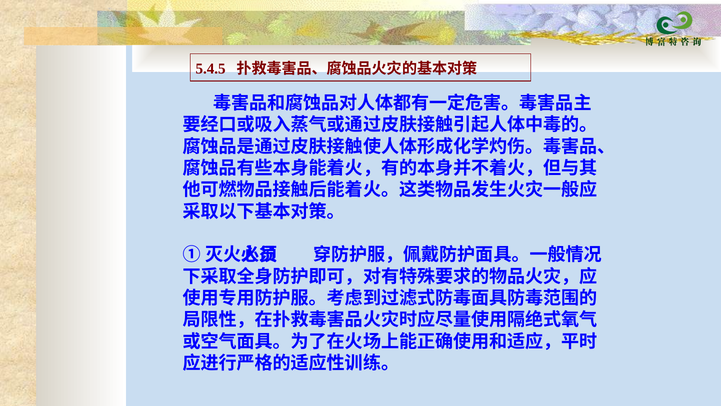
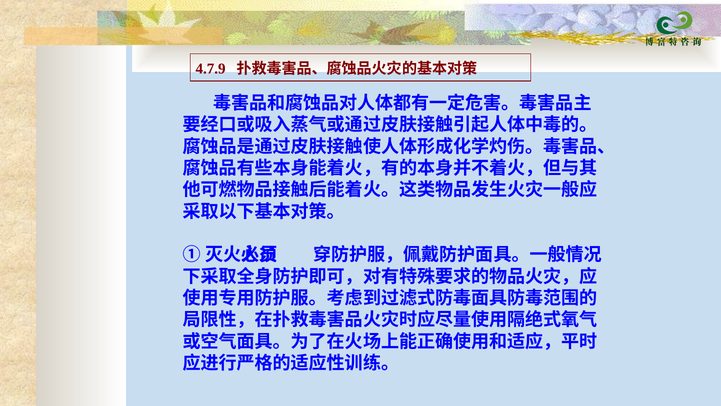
5.4.5: 5.4.5 -> 4.7.9 (211, 69)
